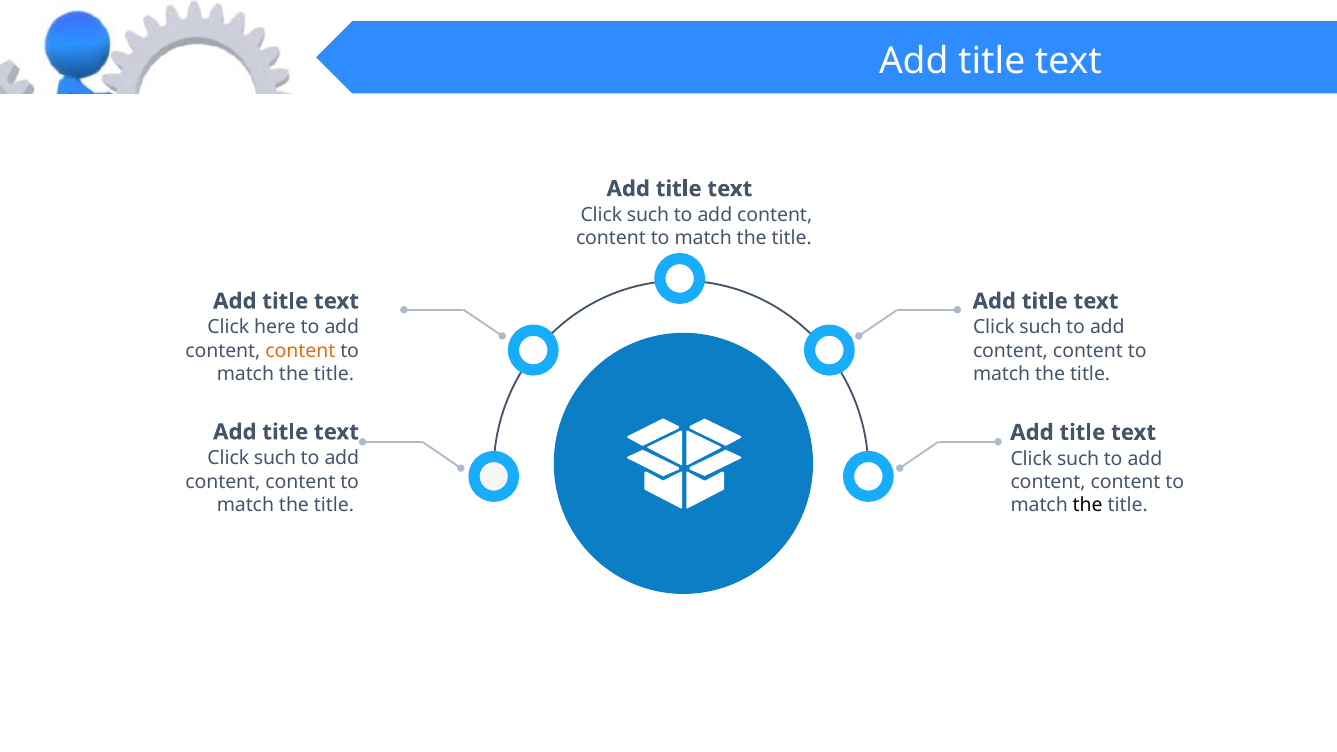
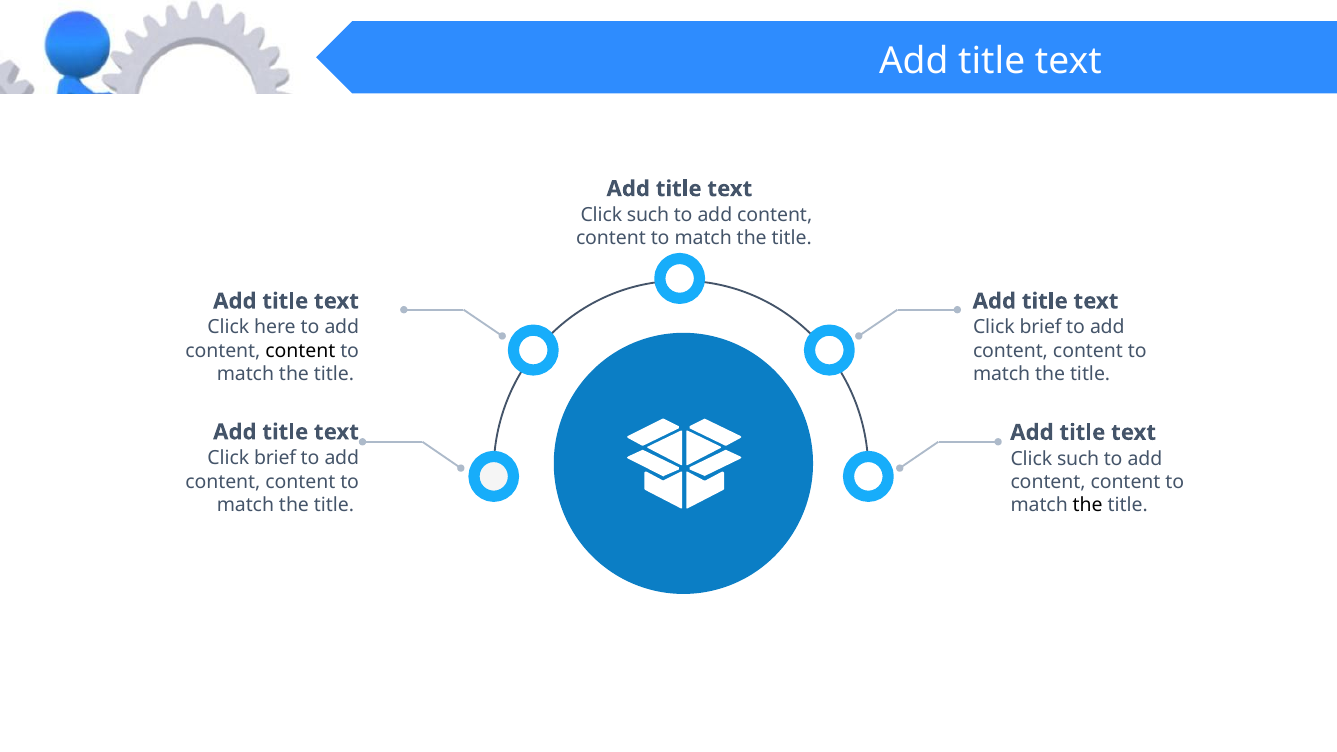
such: such -> brief (1041, 328)
content colour: orange -> black (300, 351)
such: such -> brief (275, 458)
